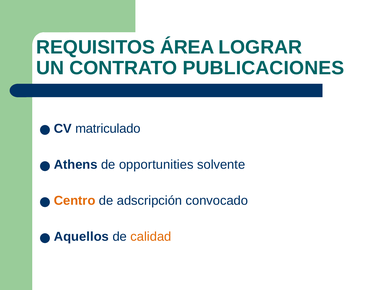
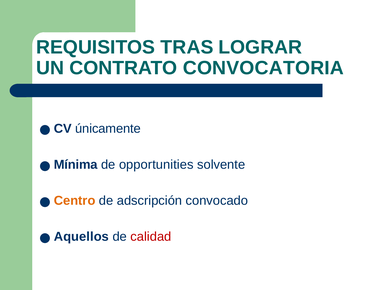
ÁREA: ÁREA -> TRAS (187, 47)
PUBLICACIONES: PUBLICACIONES -> CONVOCATORIA (263, 68)
matriculado: matriculado -> únicamente (108, 129)
Athens: Athens -> Mínima (76, 165)
calidad colour: orange -> red (151, 237)
